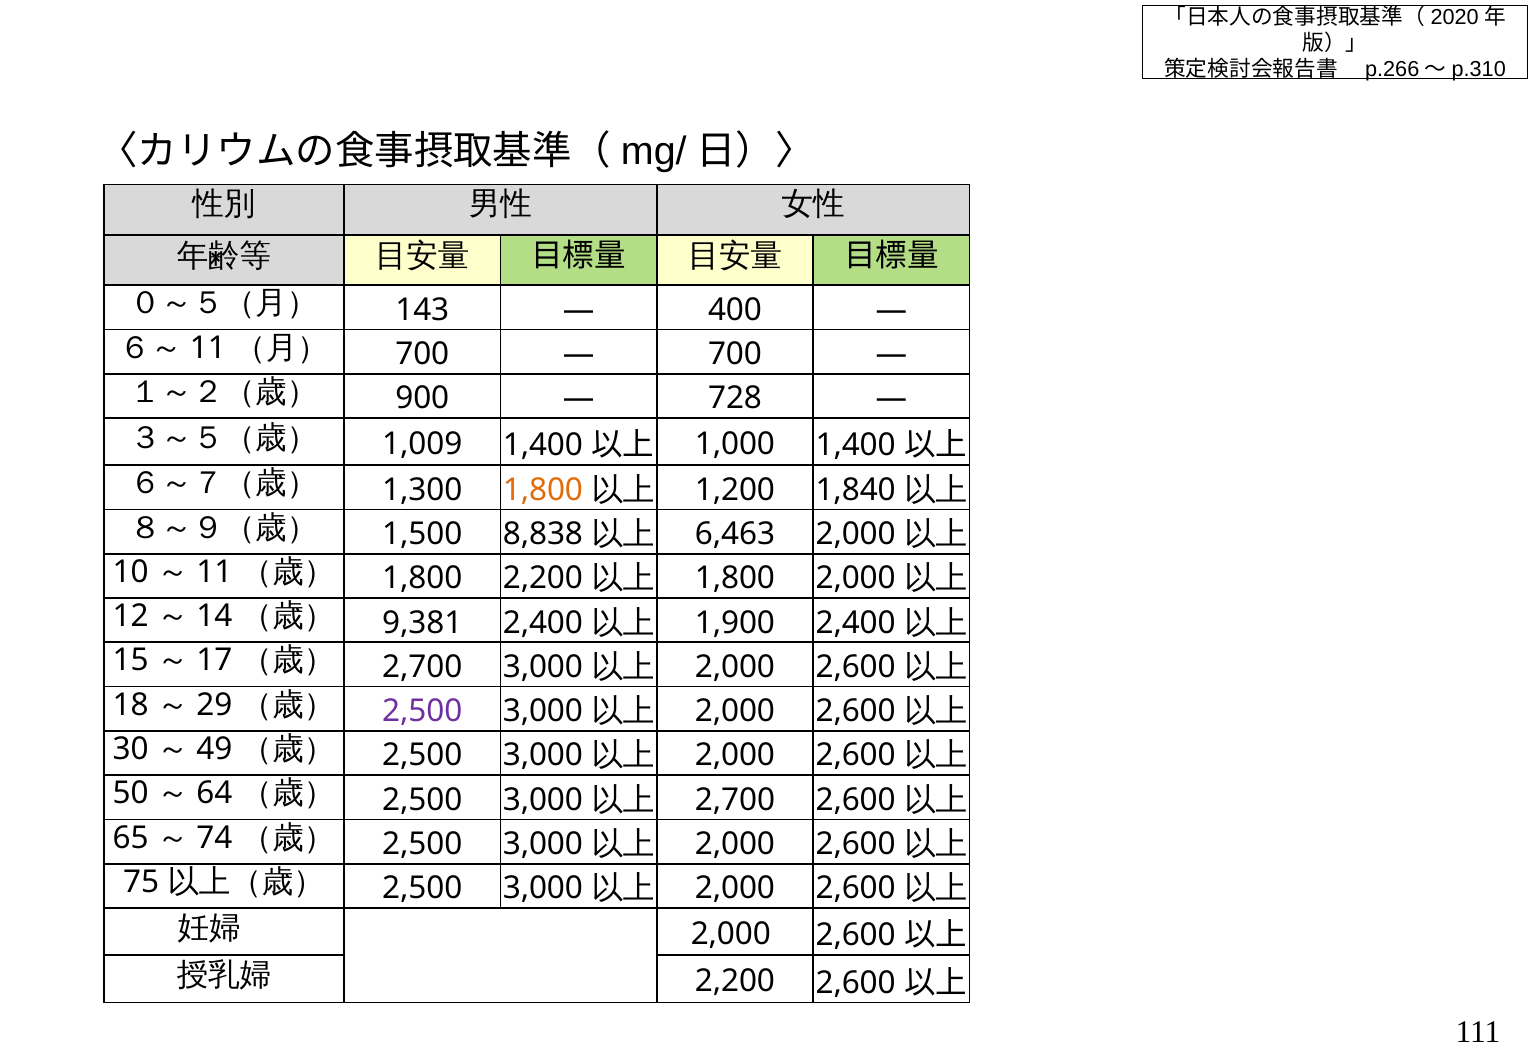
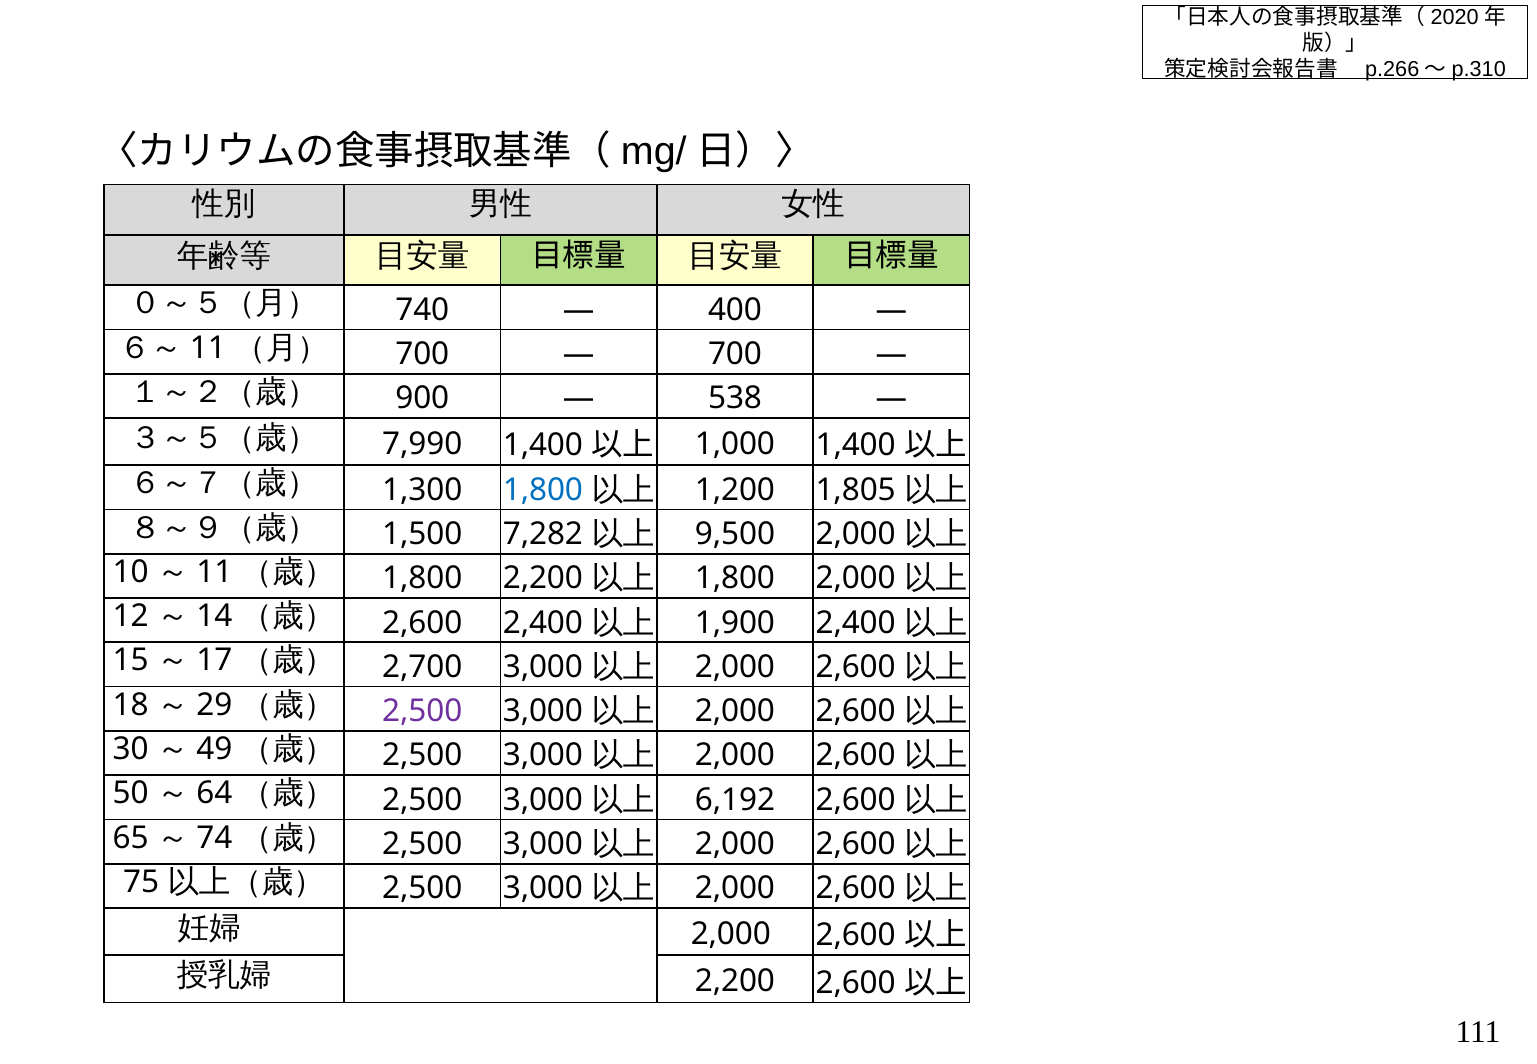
143: 143 -> 740 (422, 310)
728: 728 -> 538 (735, 398)
1,009: 1,009 -> 7,990 (422, 444)
1,800 colour: orange -> blue (543, 490)
1,840: 1,840 -> 1,805 (856, 490)
8,838: 8,838 -> 7,282 (543, 534)
6,463: 6,463 -> 9,500 (735, 534)
9,381: 9,381 -> 2,600 (422, 623)
2,700: 2,700 -> 6,192 (735, 800)
